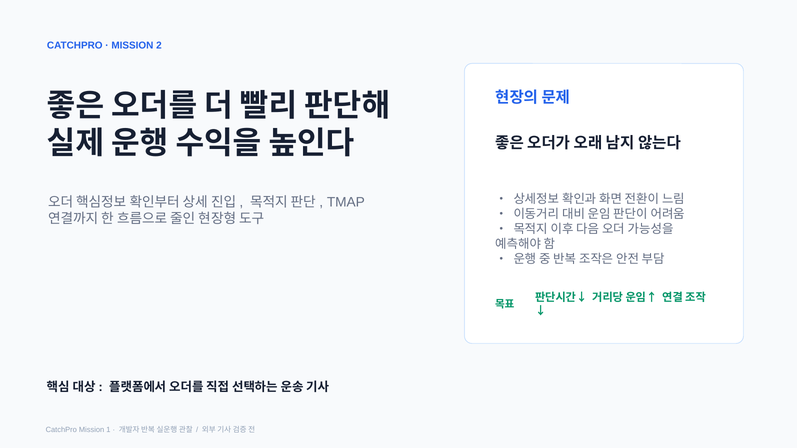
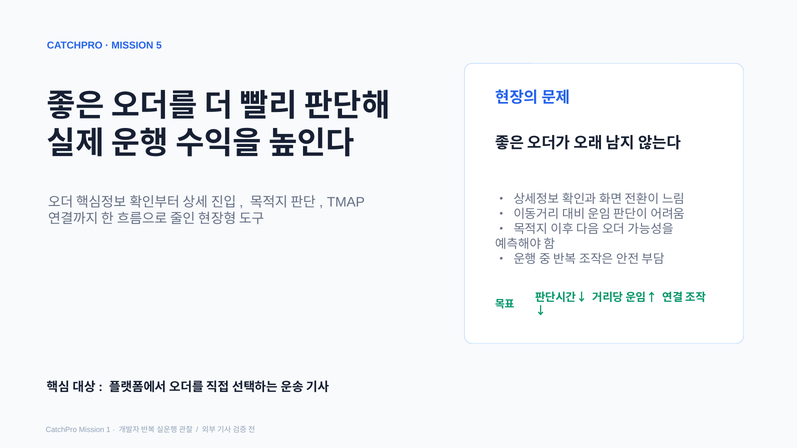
2: 2 -> 5 (159, 46)
